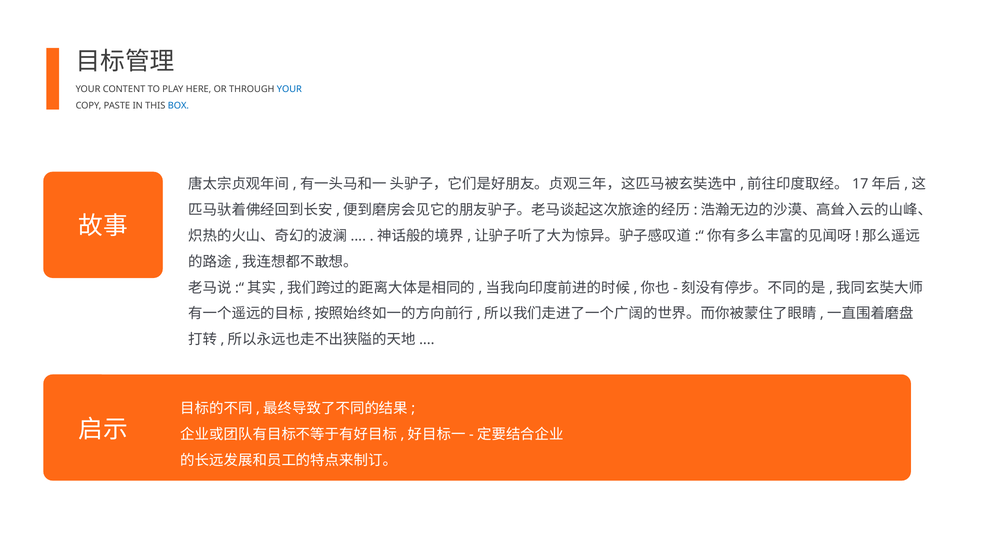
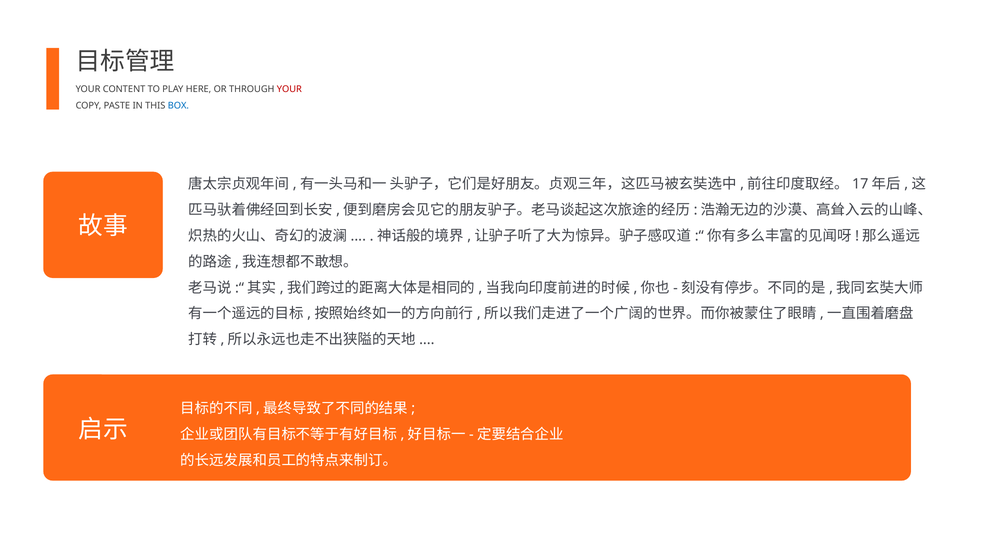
YOUR colour: blue -> red (289, 89)
